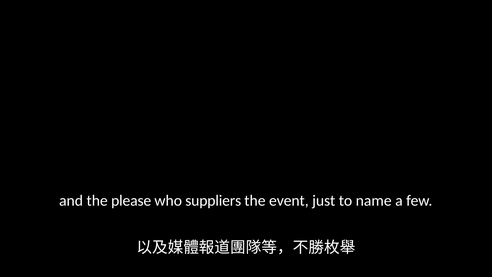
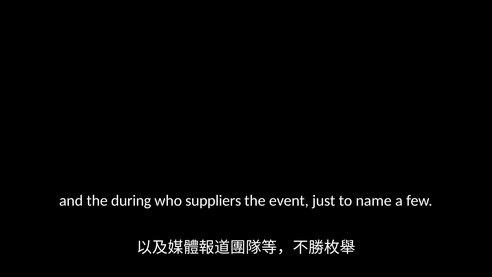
please: please -> during (131, 201)
